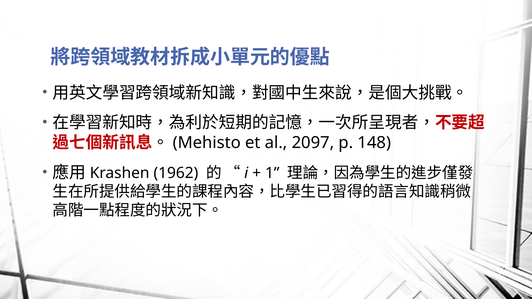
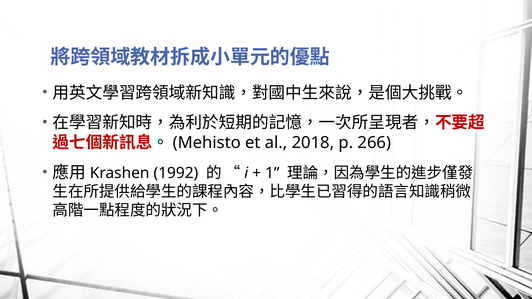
2097: 2097 -> 2018 (313, 143)
148: 148 -> 266 (374, 143)
1962: 1962 -> 1992 (176, 173)
